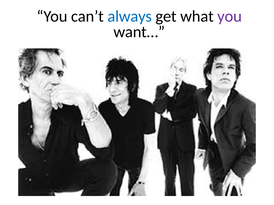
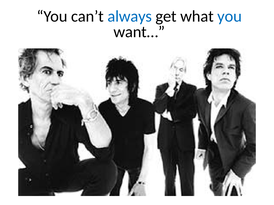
you colour: purple -> blue (230, 16)
